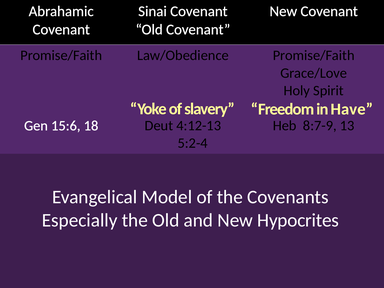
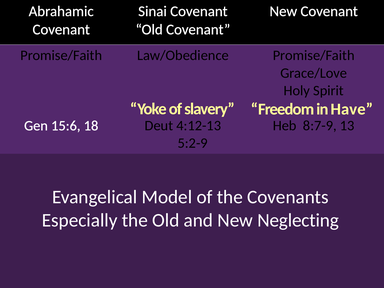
5:2-4: 5:2-4 -> 5:2-9 (193, 143)
Hypocrites: Hypocrites -> Neglecting (298, 220)
